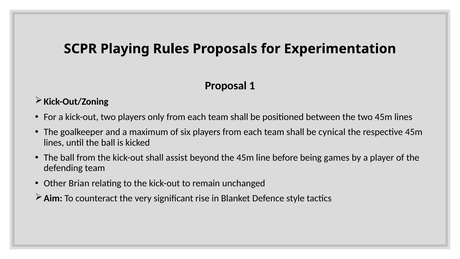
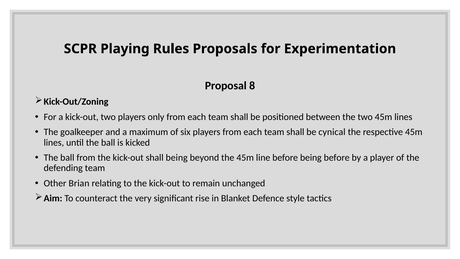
1: 1 -> 8 (252, 85)
shall assist: assist -> being (177, 158)
being games: games -> before (337, 158)
